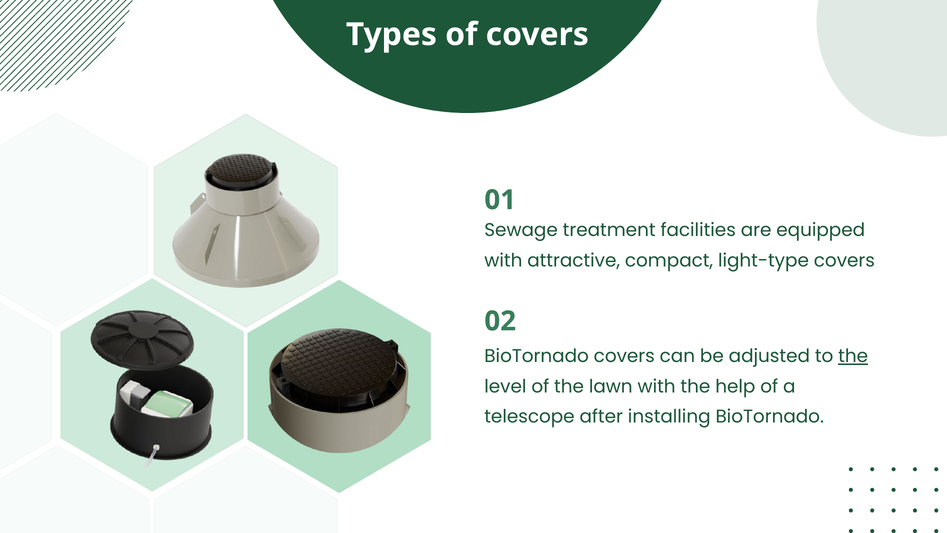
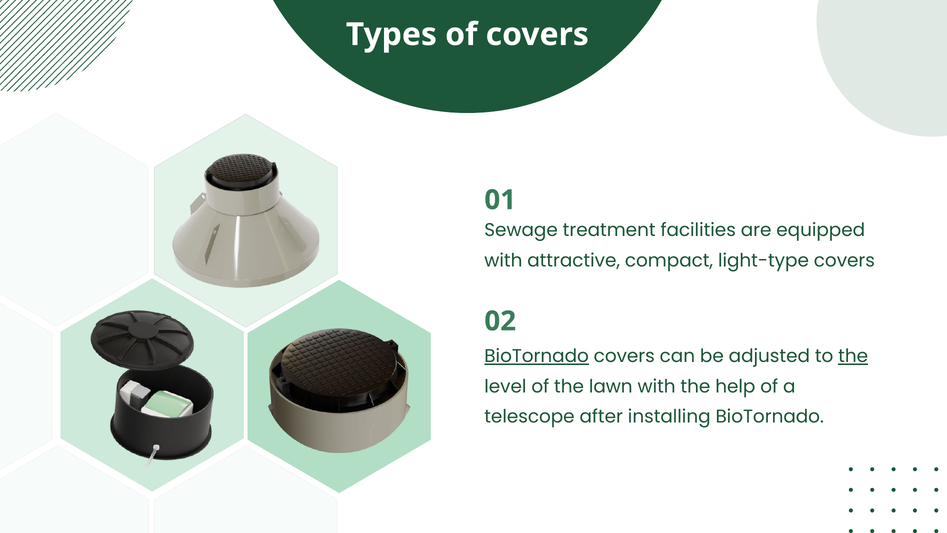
BioTornado underline: none -> present (537, 356)
